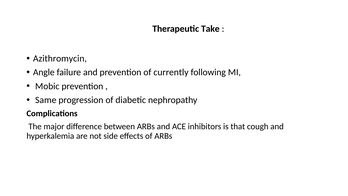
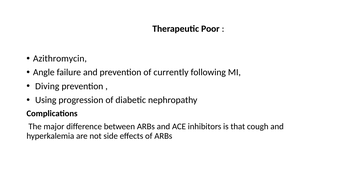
Take: Take -> Poor (210, 29)
Mobic: Mobic -> Diving (47, 86)
Same: Same -> Using (46, 100)
